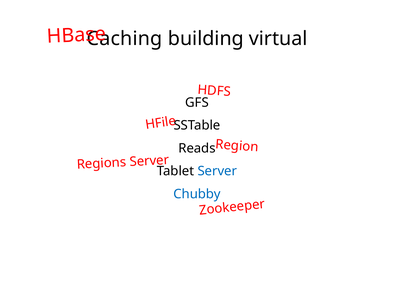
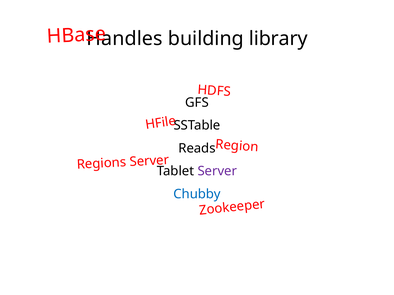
Caching: Caching -> Handles (125, 39)
virtual: virtual -> library (278, 39)
Server colour: blue -> purple (217, 171)
